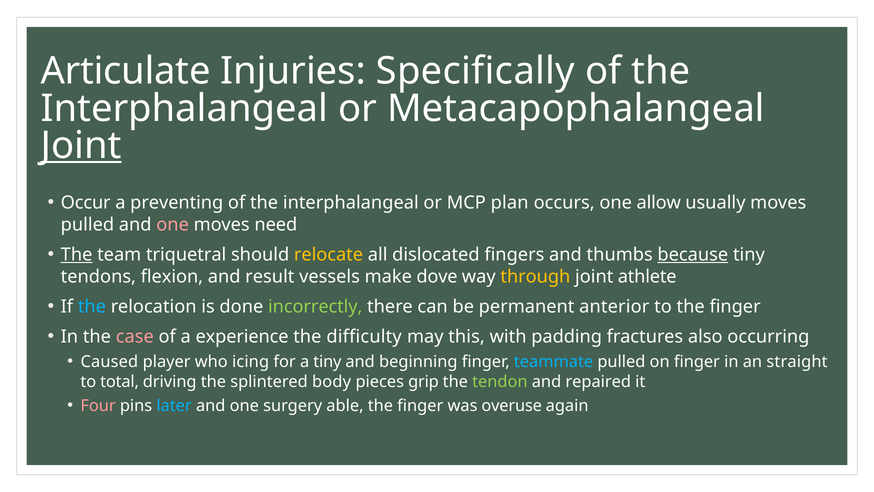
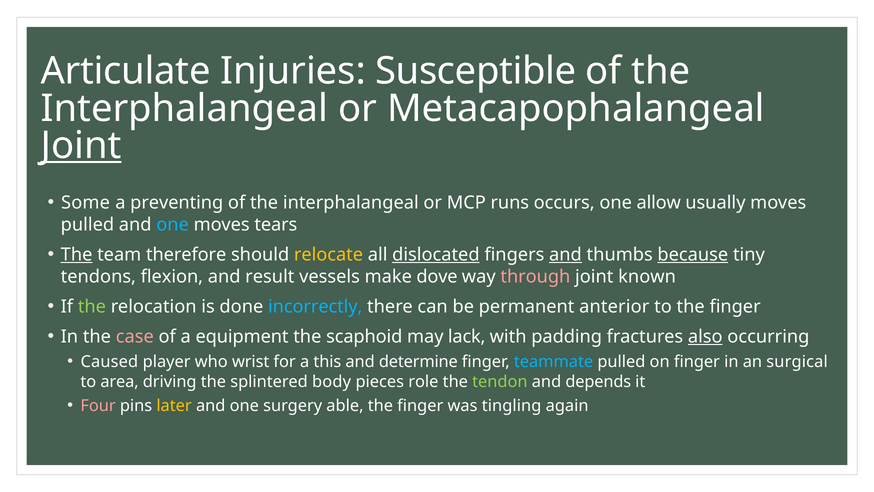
Specifically: Specifically -> Susceptible (476, 71)
Occur: Occur -> Some (86, 202)
plan: plan -> runs (510, 202)
one colour: pink -> light blue (173, 224)
need: need -> tears (276, 224)
triquetral: triquetral -> therefore (186, 254)
dislocated underline: none -> present (436, 254)
and underline: none -> present (565, 254)
through colour: yellow -> pink (535, 276)
athlete: athlete -> known (647, 276)
the colour: light blue -> light green (92, 306)
incorrectly colour: light green -> light blue (315, 306)
experience: experience -> equipment (242, 336)
difficulty: difficulty -> scaphoid (364, 336)
this: this -> lack (467, 336)
also underline: none -> present (705, 336)
icing: icing -> wrist (251, 362)
a tiny: tiny -> this (327, 362)
beginning: beginning -> determine (418, 362)
straight: straight -> surgical (797, 362)
total: total -> area (120, 381)
grip: grip -> role (423, 381)
repaired: repaired -> depends (598, 381)
later colour: light blue -> yellow (174, 406)
overuse: overuse -> tingling (512, 406)
